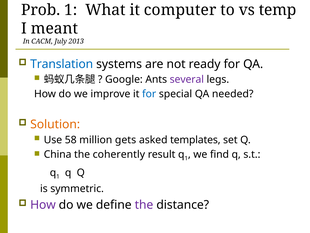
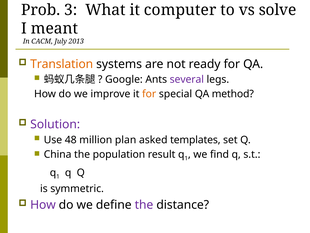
Prob 1: 1 -> 3 (71, 10)
temp: temp -> solve (278, 10)
Translation colour: blue -> orange (62, 64)
for colour: blue -> orange (149, 94)
needed: needed -> method (233, 94)
Solution colour: orange -> purple (55, 124)
58: 58 -> 48 (71, 140)
gets: gets -> plan (126, 140)
coherently: coherently -> population (119, 154)
